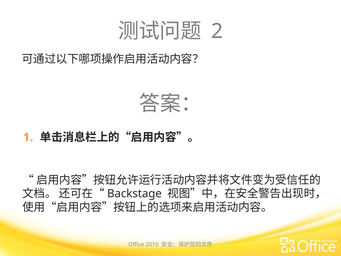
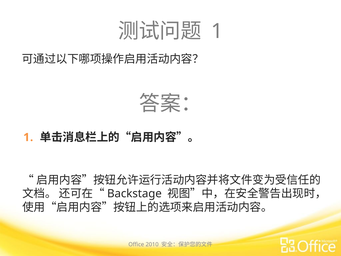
2: 2 -> 1 (217, 31)
